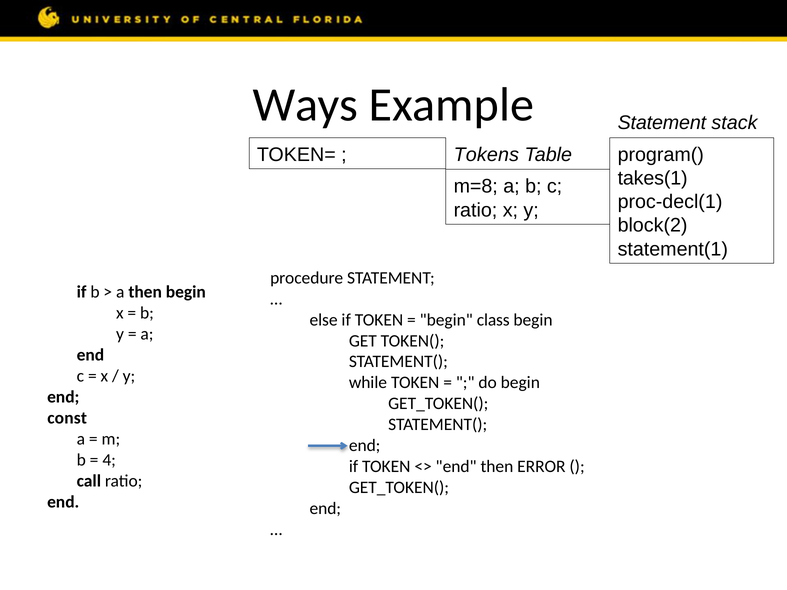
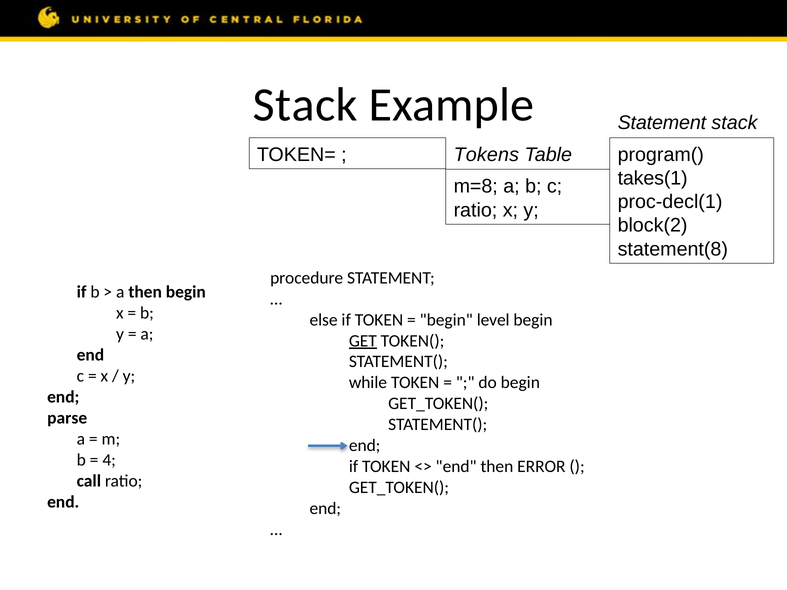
Ways: Ways -> Stack (305, 105)
statement(1: statement(1 -> statement(8 (673, 249)
class: class -> level (493, 320)
GET underline: none -> present (363, 341)
const: const -> parse (67, 418)
